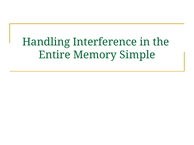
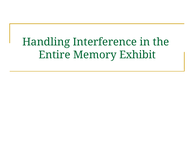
Simple: Simple -> Exhibit (138, 55)
